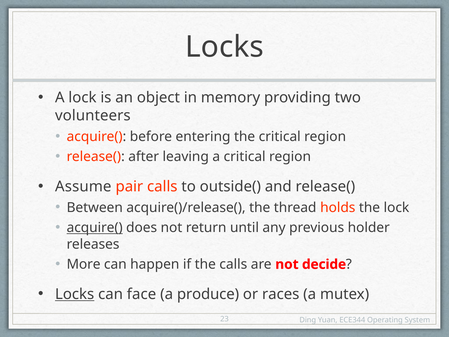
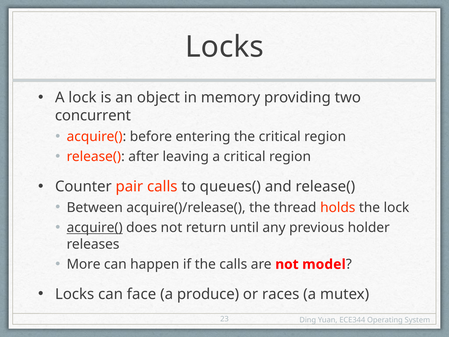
volunteers: volunteers -> concurrent (93, 116)
Assume: Assume -> Counter (83, 186)
outside(: outside( -> queues( (230, 186)
decide: decide -> model (324, 264)
Locks underline: present -> none (75, 294)
